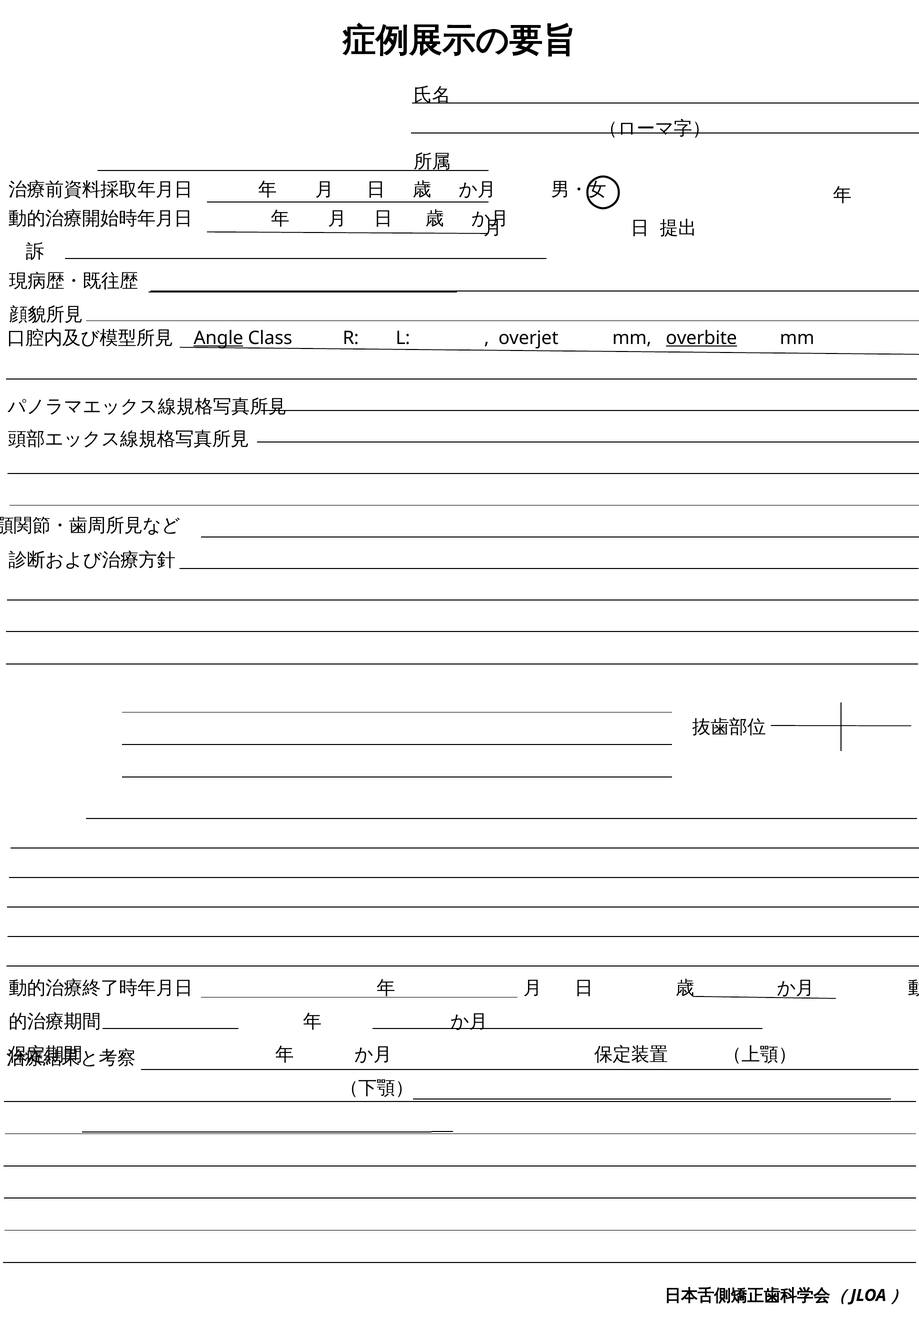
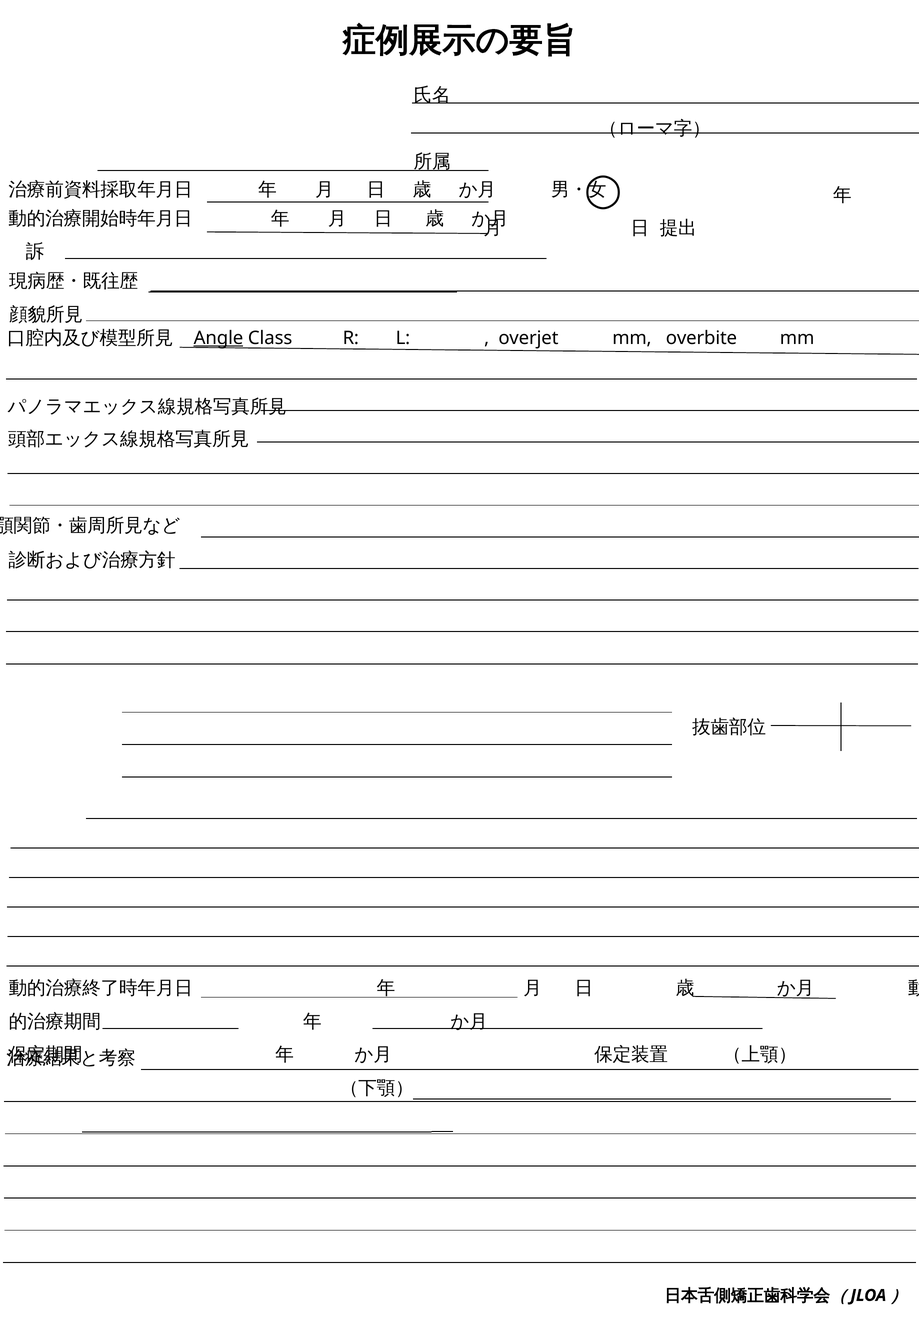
overbite underline: present -> none (701, 338)
